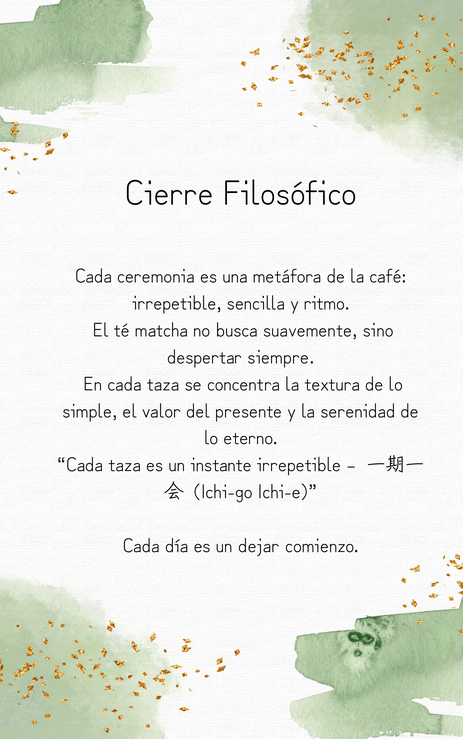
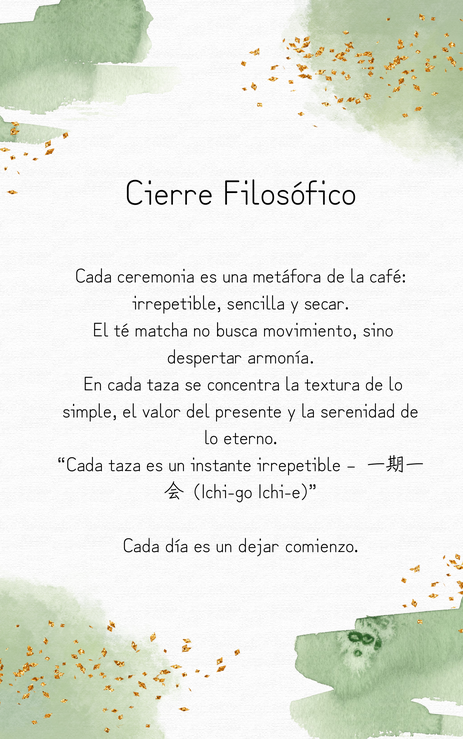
ritmo: ritmo -> secar (327, 303)
suavemente: suavemente -> movimiento (310, 330)
siempre: siempre -> armonía (281, 357)
